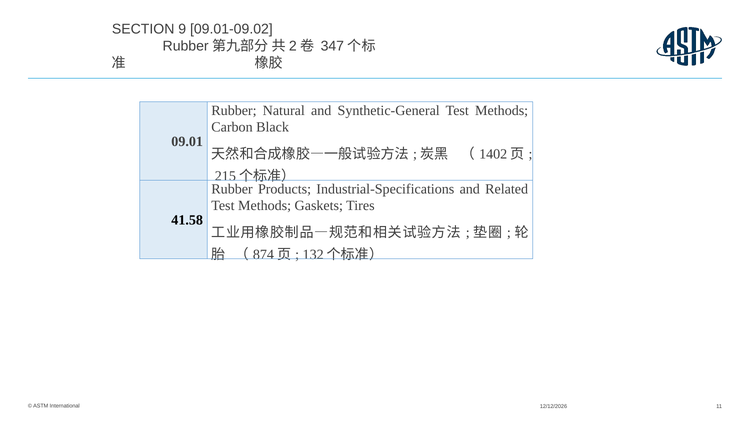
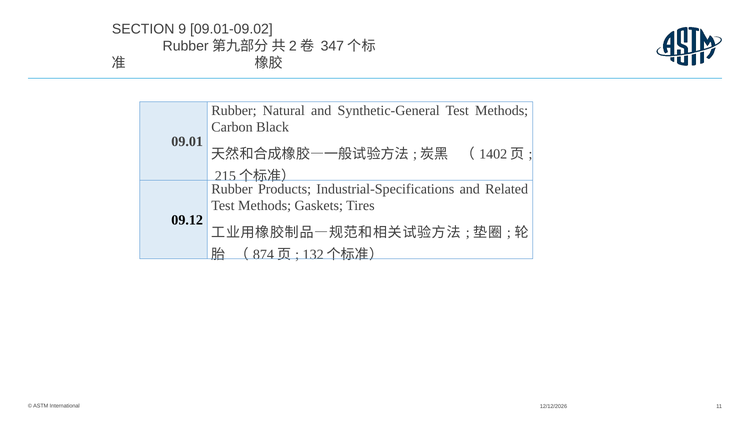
41.58: 41.58 -> 09.12 (187, 220)
